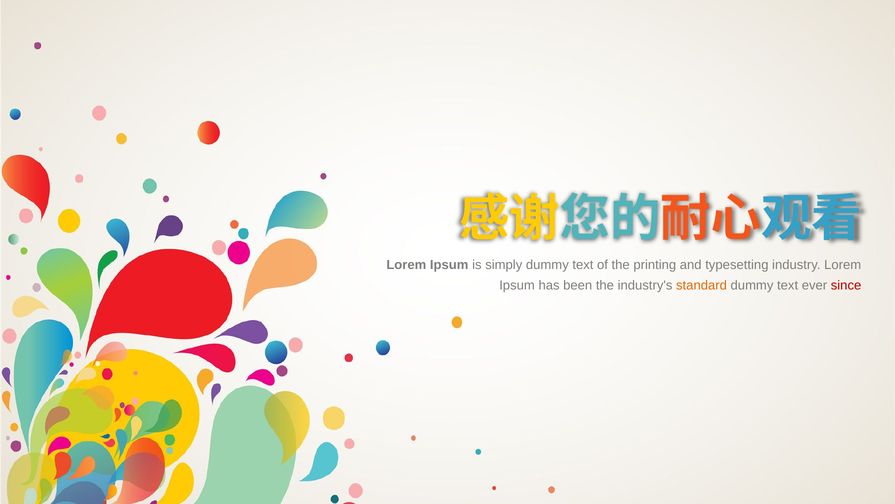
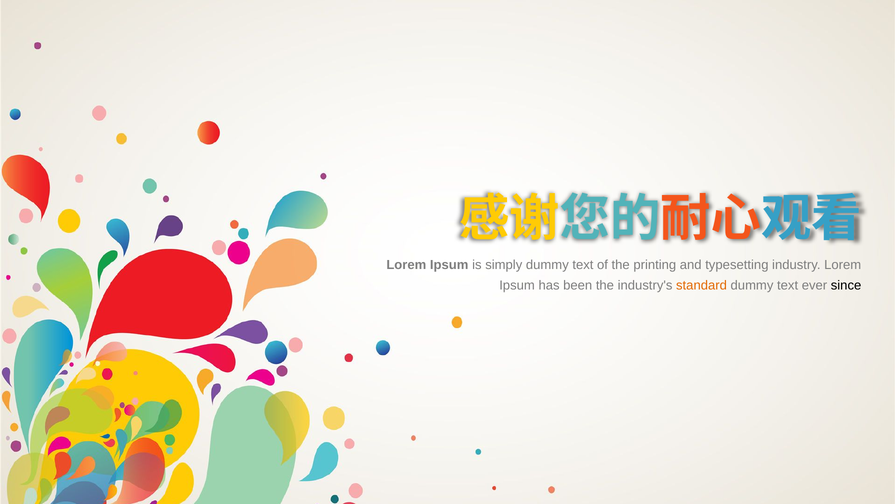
since colour: red -> black (846, 285)
